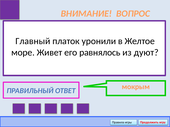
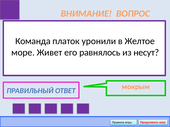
Главный: Главный -> Команда (33, 41)
дуют: дуют -> несут (146, 53)
